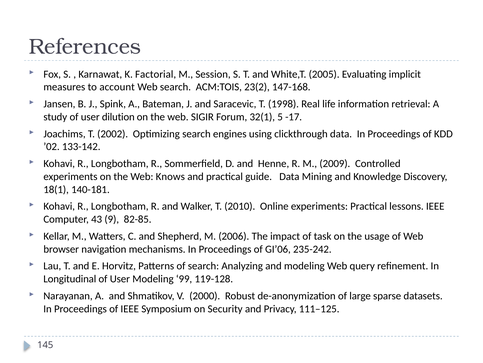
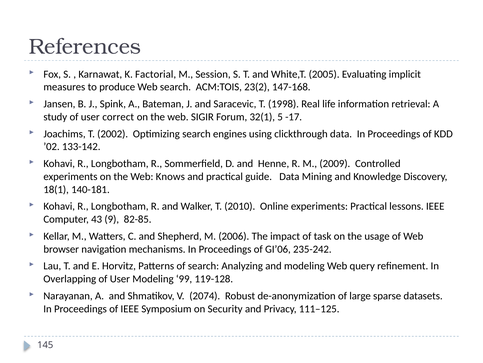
account: account -> produce (117, 87)
dilution: dilution -> correct (118, 117)
Longitudinal: Longitudinal -> Overlapping (70, 278)
2000: 2000 -> 2074 (205, 295)
